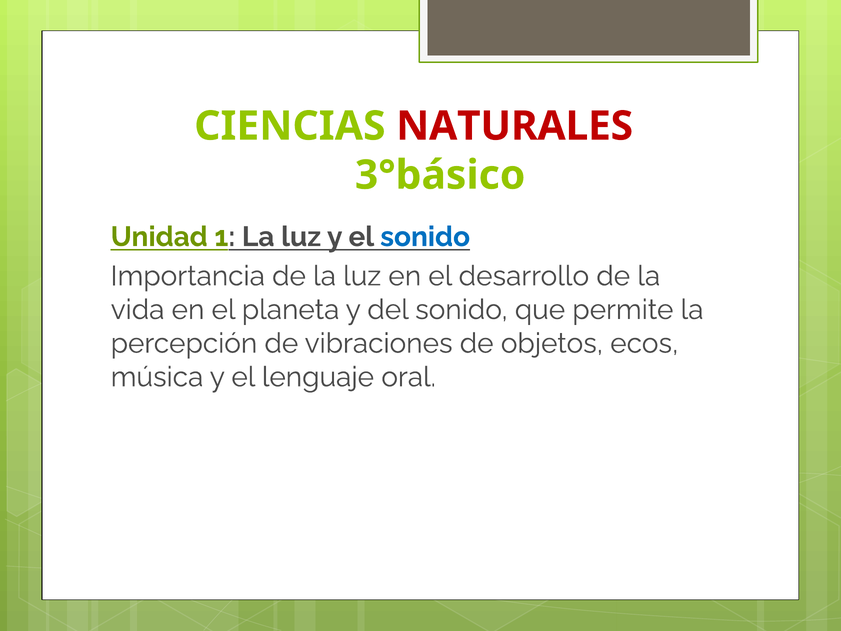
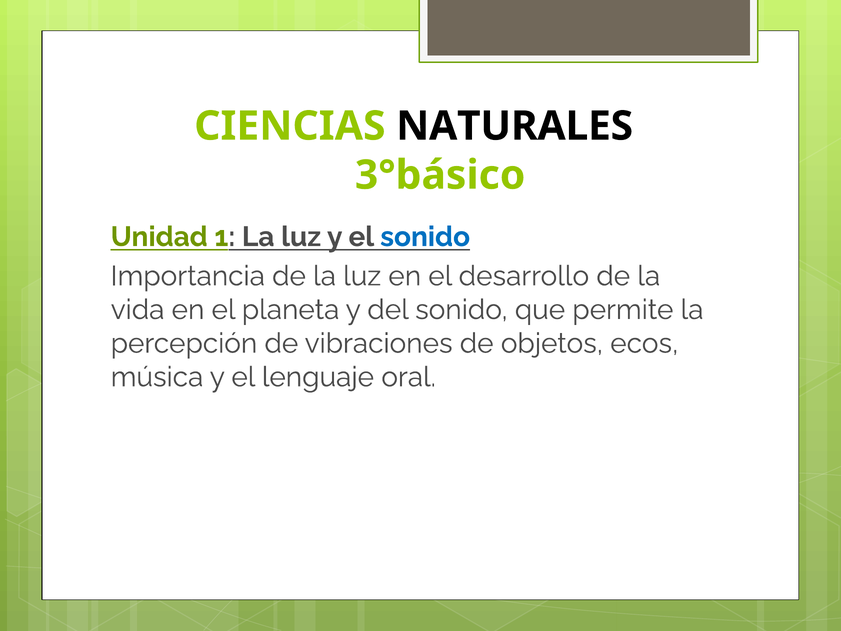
NATURALES colour: red -> black (515, 126)
